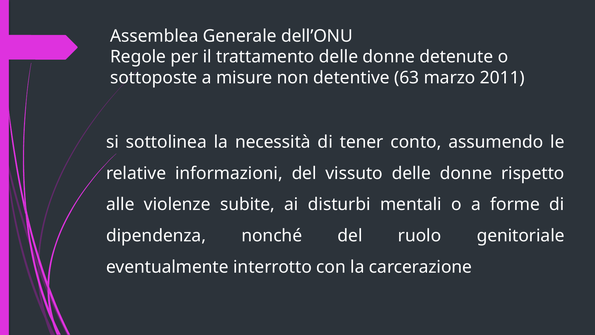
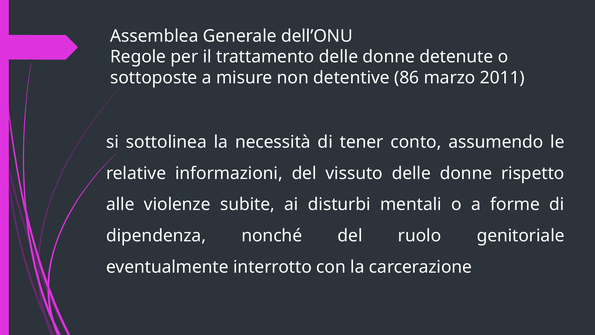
63: 63 -> 86 (407, 78)
